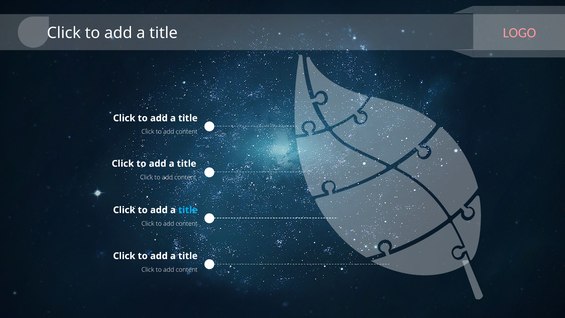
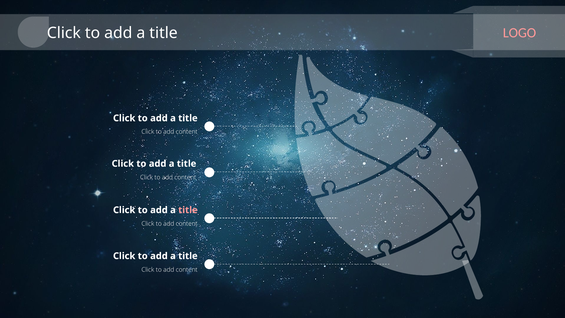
title colour: light blue -> pink (188, 210)
